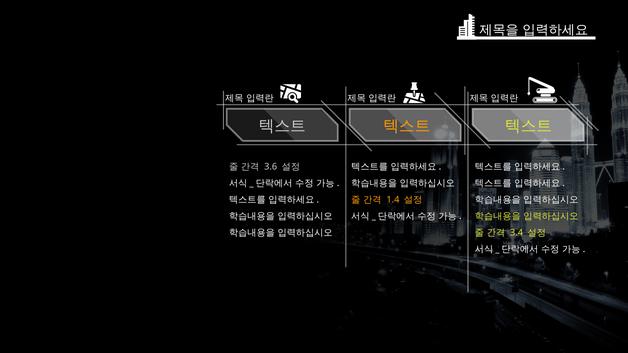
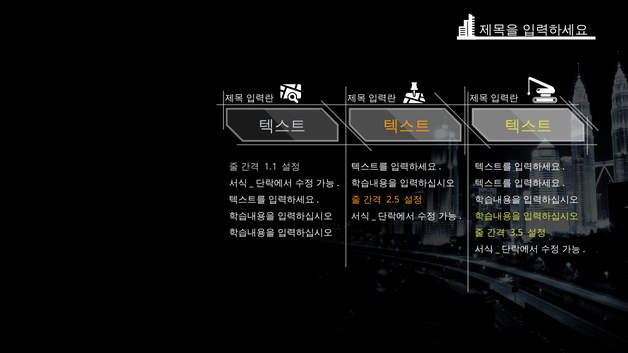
3.6: 3.6 -> 1.1 (271, 167)
1.4: 1.4 -> 2.5 (393, 200)
3.4: 3.4 -> 3.5 (517, 233)
